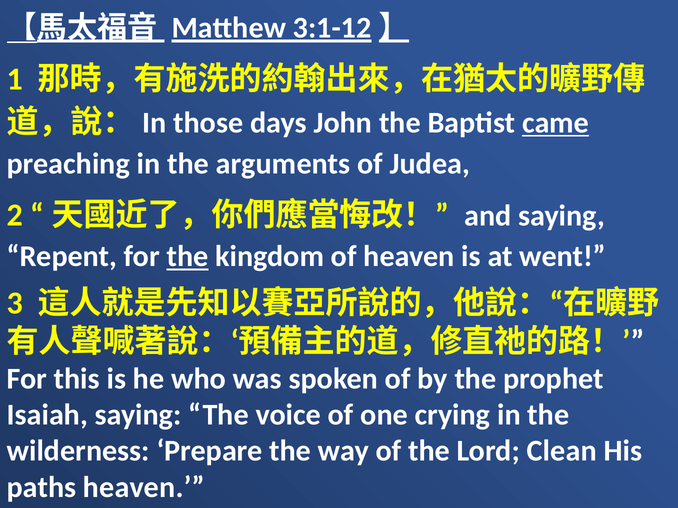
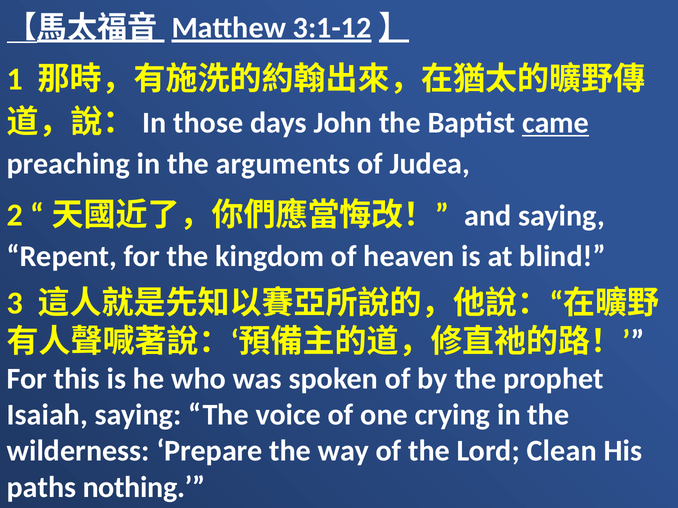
the underline: present -> none (187, 257)
went: went -> blind (563, 257)
paths heaven: heaven -> nothing (144, 488)
